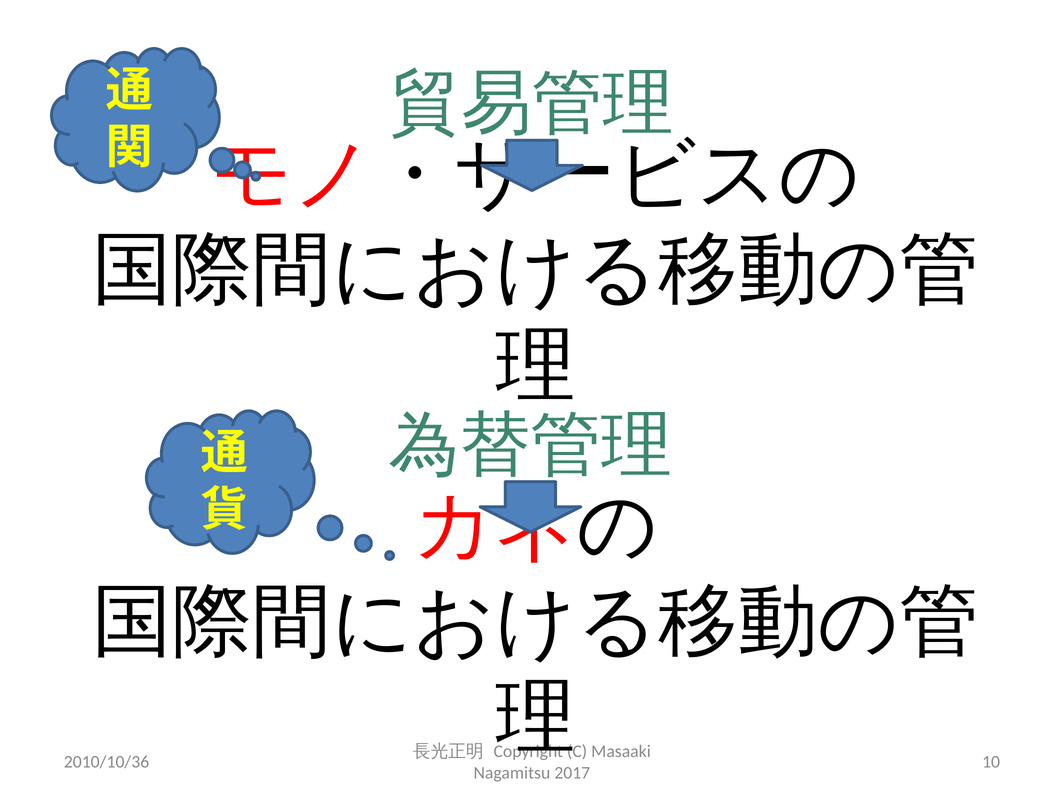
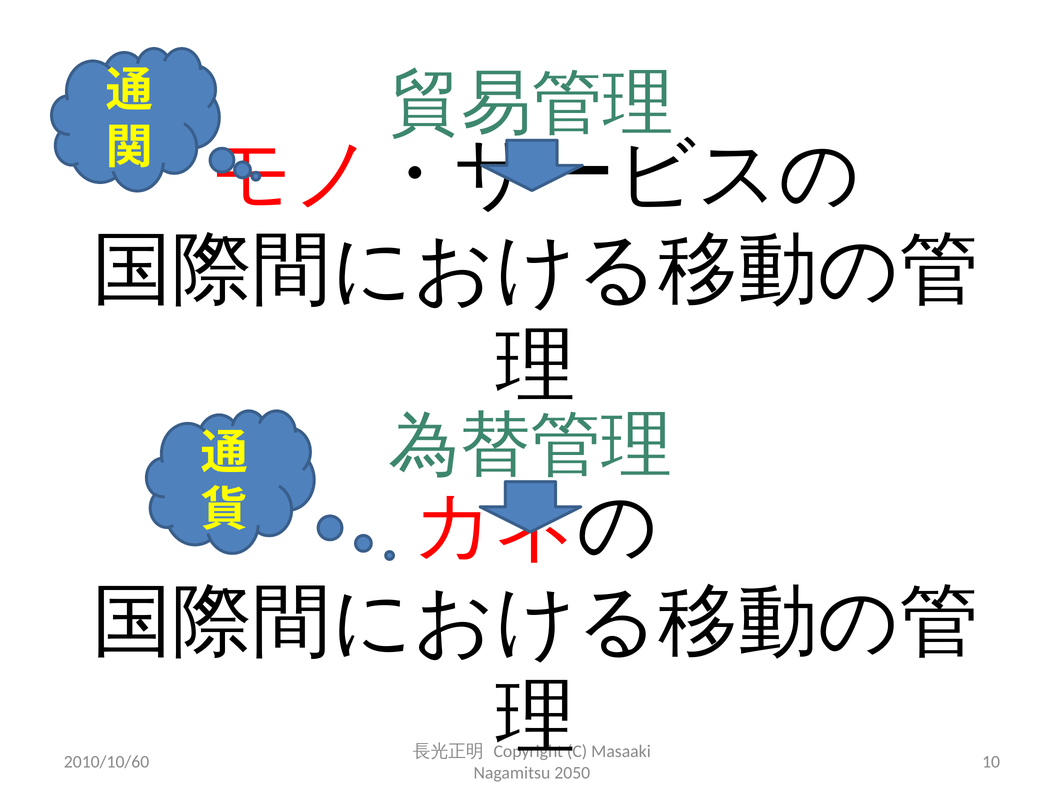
2010/10/36: 2010/10/36 -> 2010/10/60 (107, 762)
2017: 2017 -> 2050 (572, 773)
